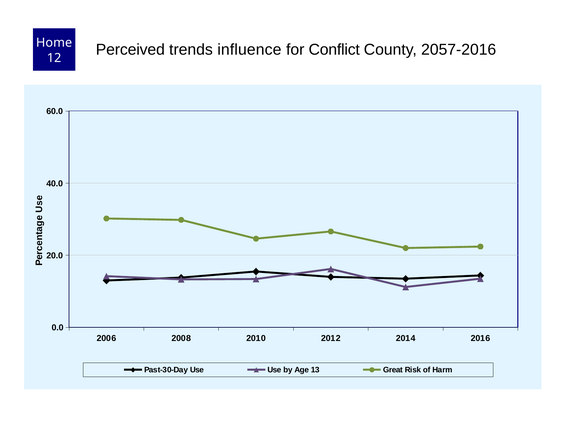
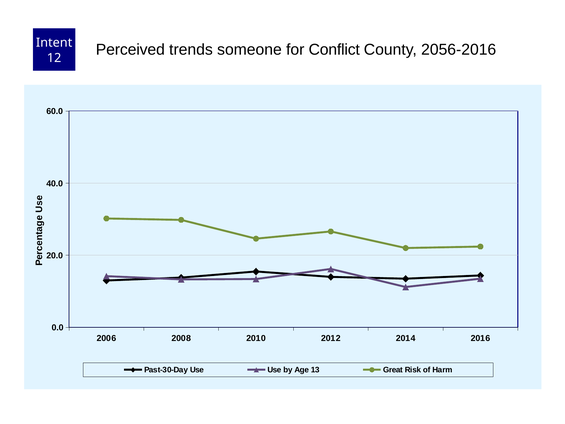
Home: Home -> Intent (54, 43)
influence: influence -> someone (249, 50)
2057-2016: 2057-2016 -> 2056-2016 (459, 50)
